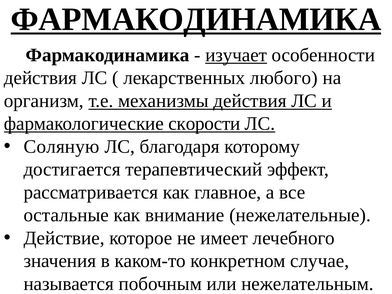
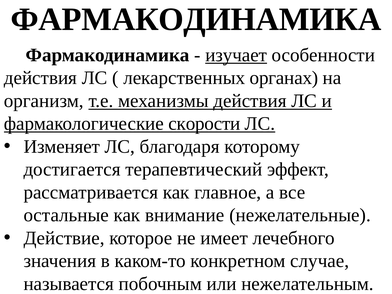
ФАРМАКОДИНАМИКА underline: present -> none (196, 19)
любого: любого -> органах (284, 78)
Соляную: Соляную -> Изменяет (62, 147)
